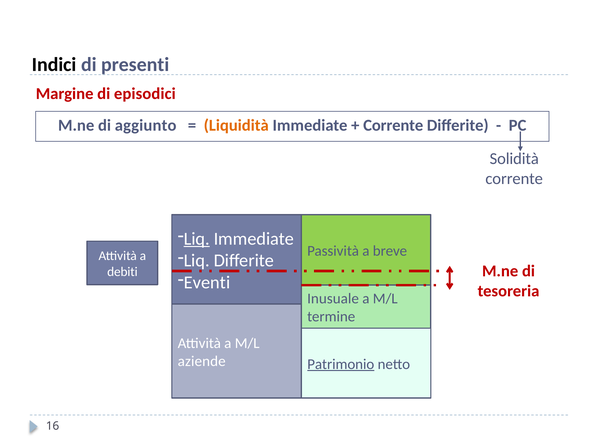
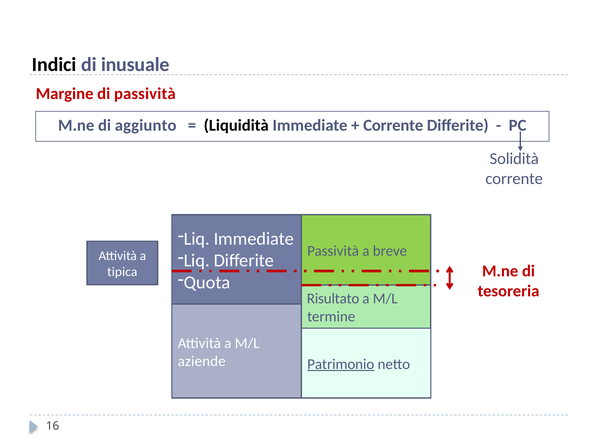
presenti: presenti -> inusuale (135, 65)
di episodici: episodici -> passività (145, 94)
Liquidità colour: orange -> black (236, 126)
Liq underline: present -> none (197, 239)
debiti: debiti -> tipica (122, 272)
Eventi: Eventi -> Quota (207, 283)
Inusuale: Inusuale -> Risultato (333, 299)
